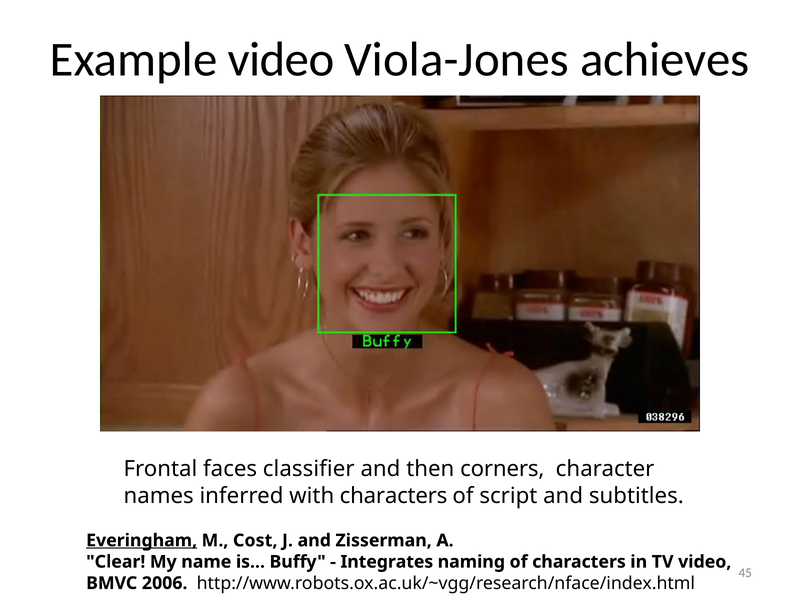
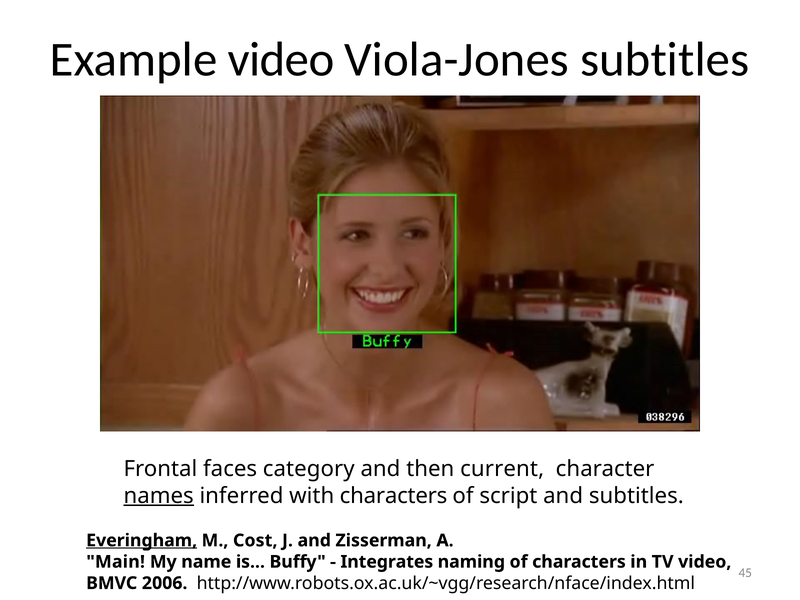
Viola-Jones achieves: achieves -> subtitles (665, 60)
classifier: classifier -> category (309, 469)
corners: corners -> current (502, 469)
names underline: none -> present (159, 496)
Clear: Clear -> Main (116, 562)
